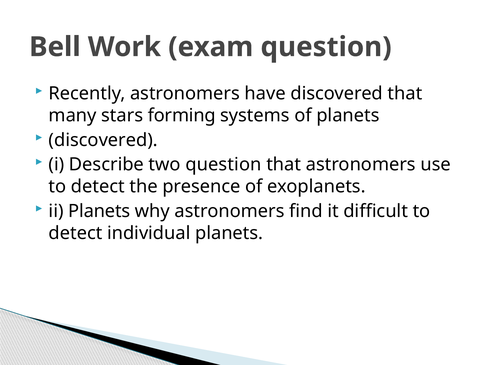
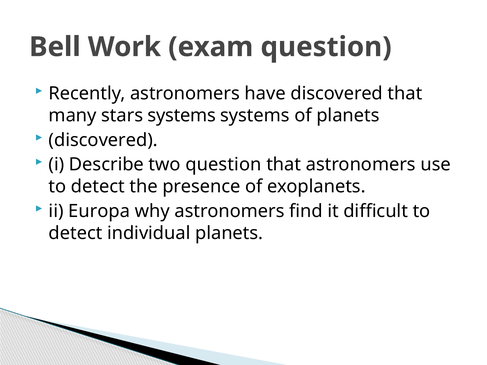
stars forming: forming -> systems (182, 115)
ii Planets: Planets -> Europa (99, 211)
